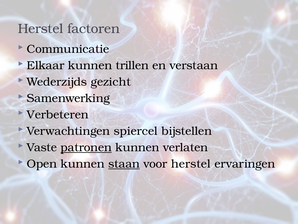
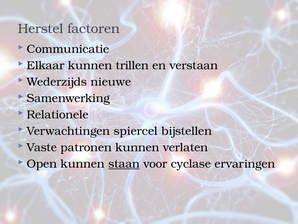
gezicht: gezicht -> nieuwe (111, 82)
Verbeteren: Verbeteren -> Relationele (58, 114)
patronen underline: present -> none (86, 147)
voor herstel: herstel -> cyclase (191, 164)
